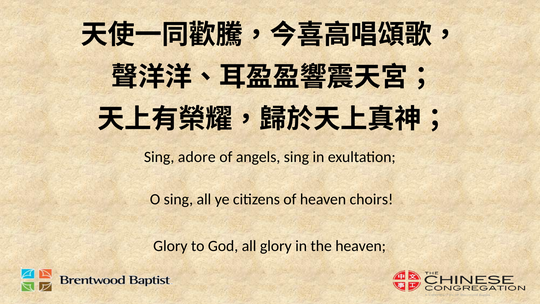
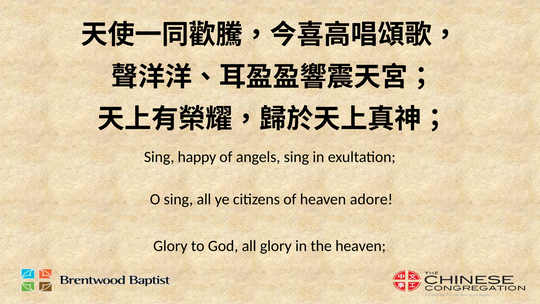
adore: adore -> happy (197, 157)
choirs: choirs -> adore (371, 199)
